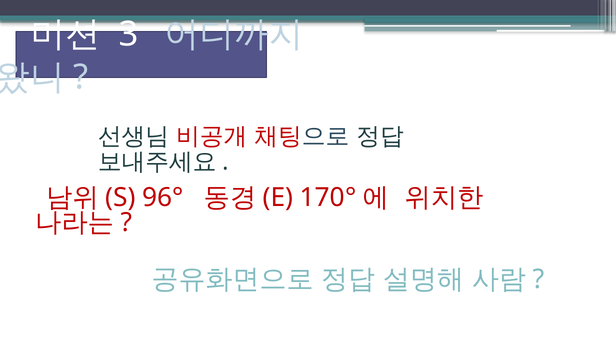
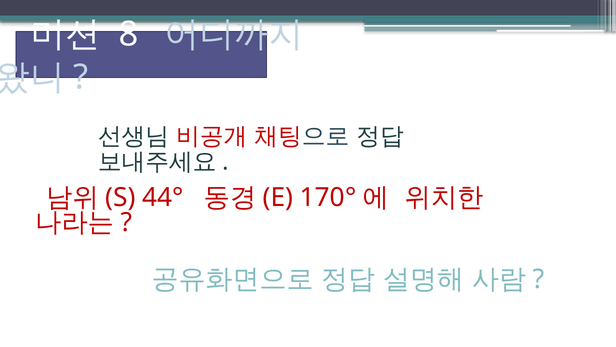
3: 3 -> 8 (129, 34)
96°: 96° -> 44° (163, 197)
